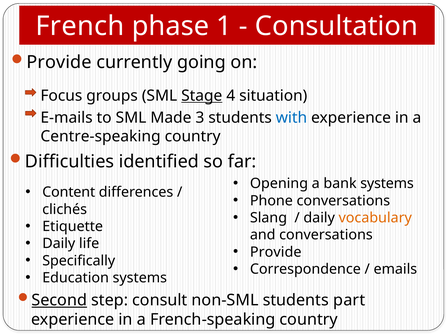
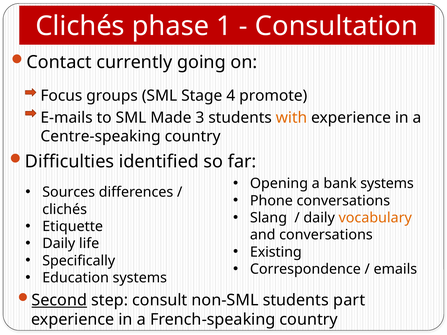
French: French -> Clichés (80, 26)
Provide: Provide -> Contact (59, 62)
Stage underline: present -> none (202, 96)
situation: situation -> promote (273, 96)
with colour: blue -> orange (291, 118)
Content: Content -> Sources (69, 192)
Provide: Provide -> Existing (276, 252)
